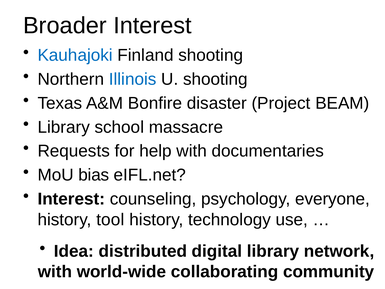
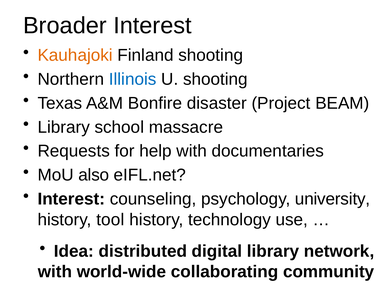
Kauhajoki colour: blue -> orange (75, 55)
bias: bias -> also (94, 175)
everyone: everyone -> university (333, 199)
